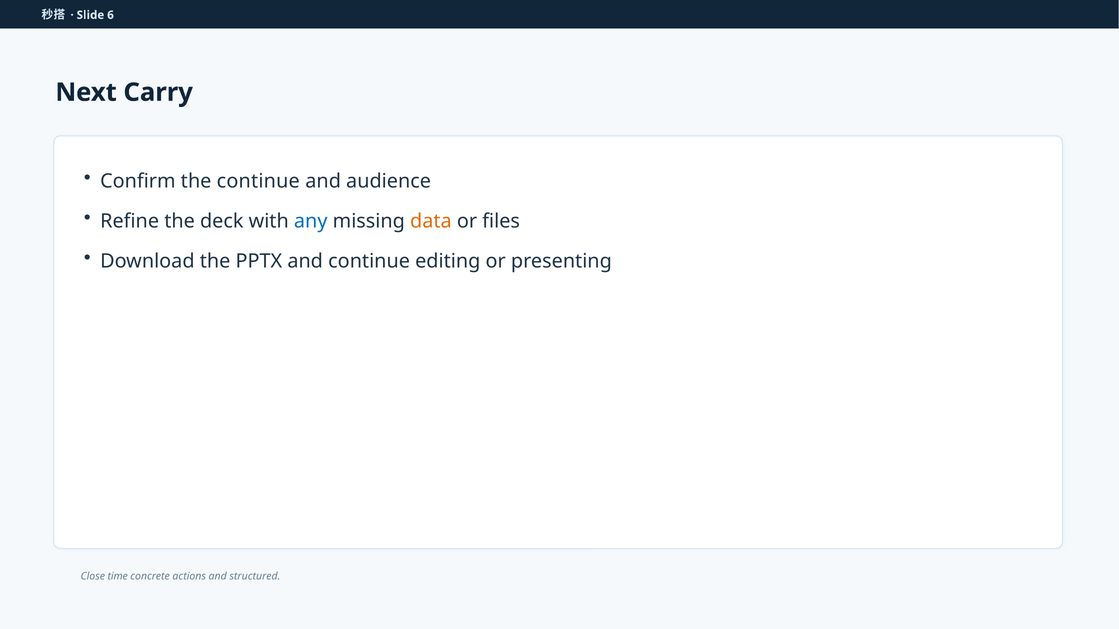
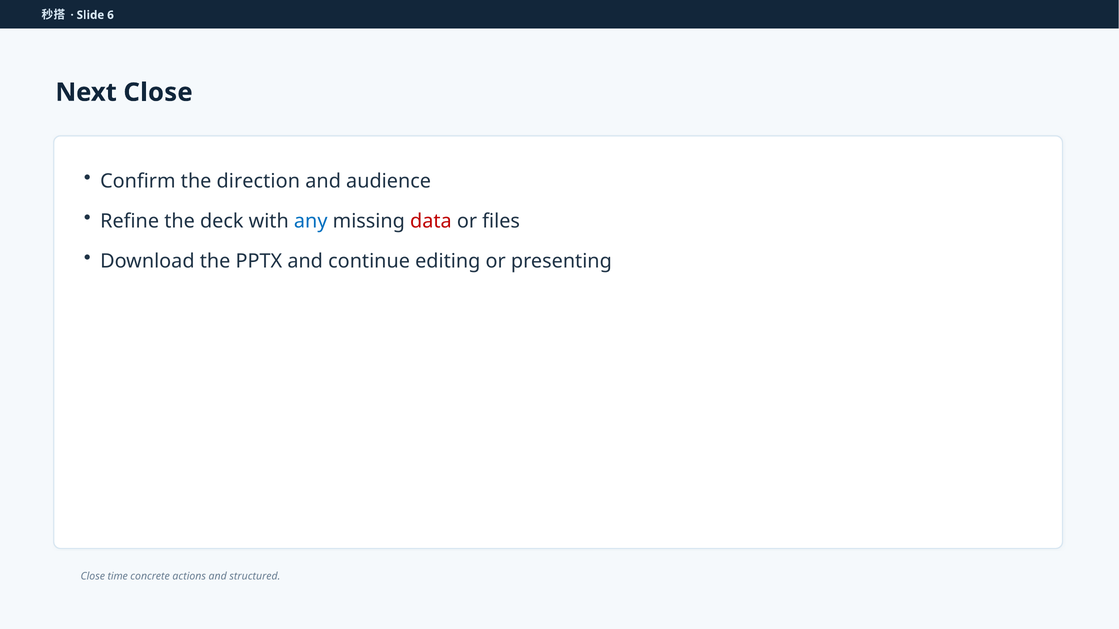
Next Carry: Carry -> Close (158, 92)
the continue: continue -> direction (258, 181)
data colour: orange -> red (431, 221)
